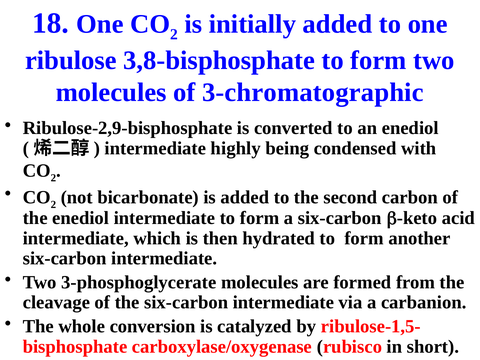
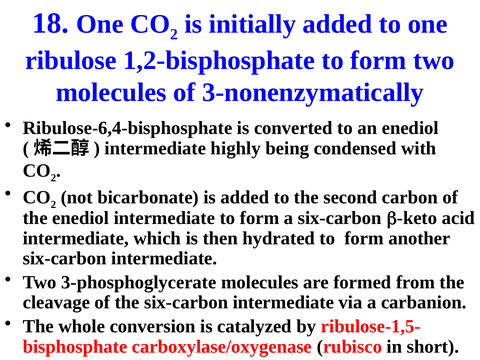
3,8-bisphosphate: 3,8-bisphosphate -> 1,2-bisphosphate (219, 60)
3-chromatographic: 3-chromatographic -> 3-nonenzymatically (313, 92)
Ribulose-2,9-bisphosphate: Ribulose-2,9-bisphosphate -> Ribulose-6,4-bisphosphate (128, 128)
